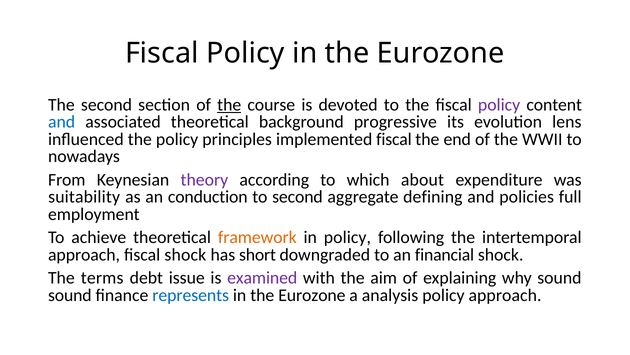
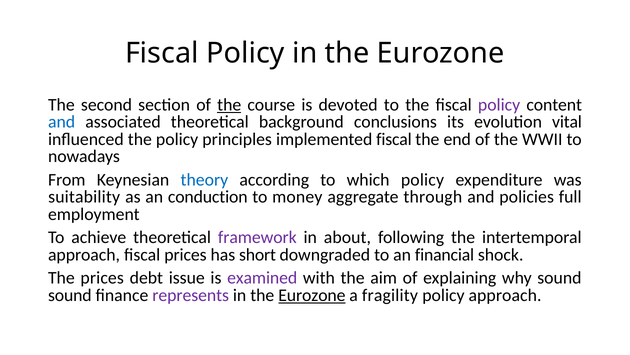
progressive: progressive -> conclusions (395, 122)
lens: lens -> vital (567, 122)
theory colour: purple -> blue (204, 180)
which about: about -> policy (422, 180)
to second: second -> money (297, 197)
defining: defining -> through (433, 197)
framework colour: orange -> purple (257, 237)
in policy: policy -> about (347, 237)
fiscal shock: shock -> prices (185, 254)
The terms: terms -> prices (102, 278)
represents colour: blue -> purple (191, 295)
Eurozone underline: none -> present (312, 295)
analysis: analysis -> fragility (390, 295)
